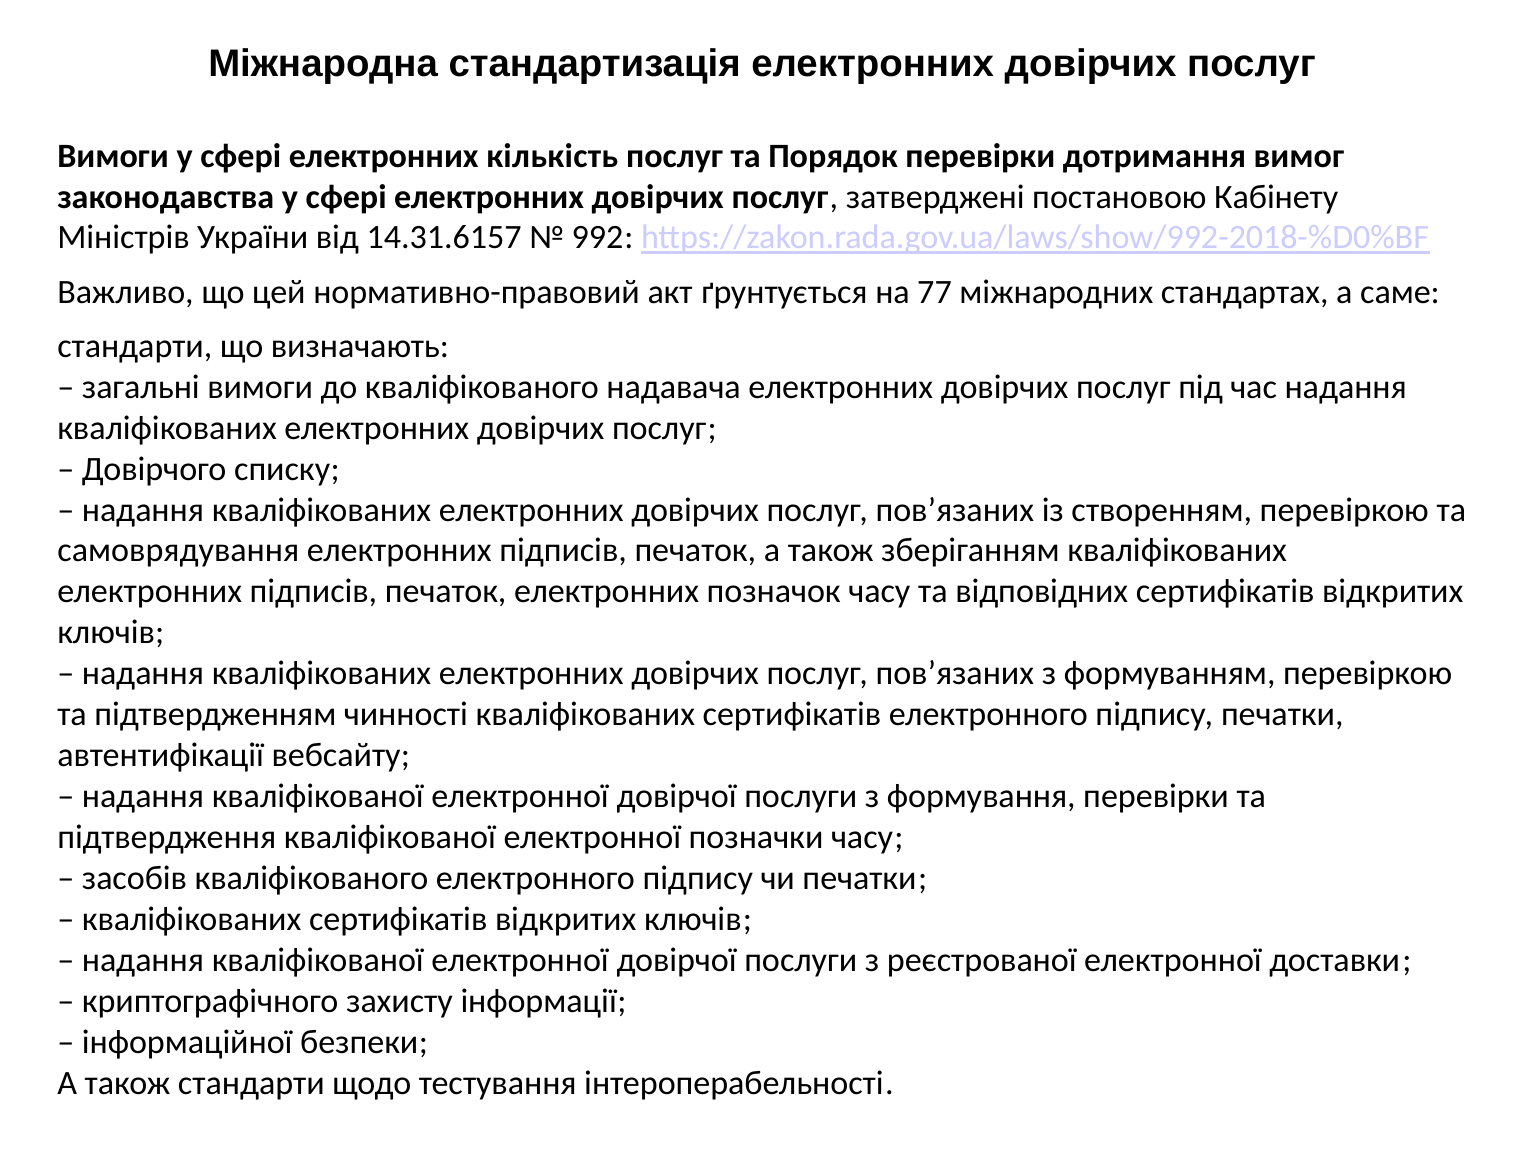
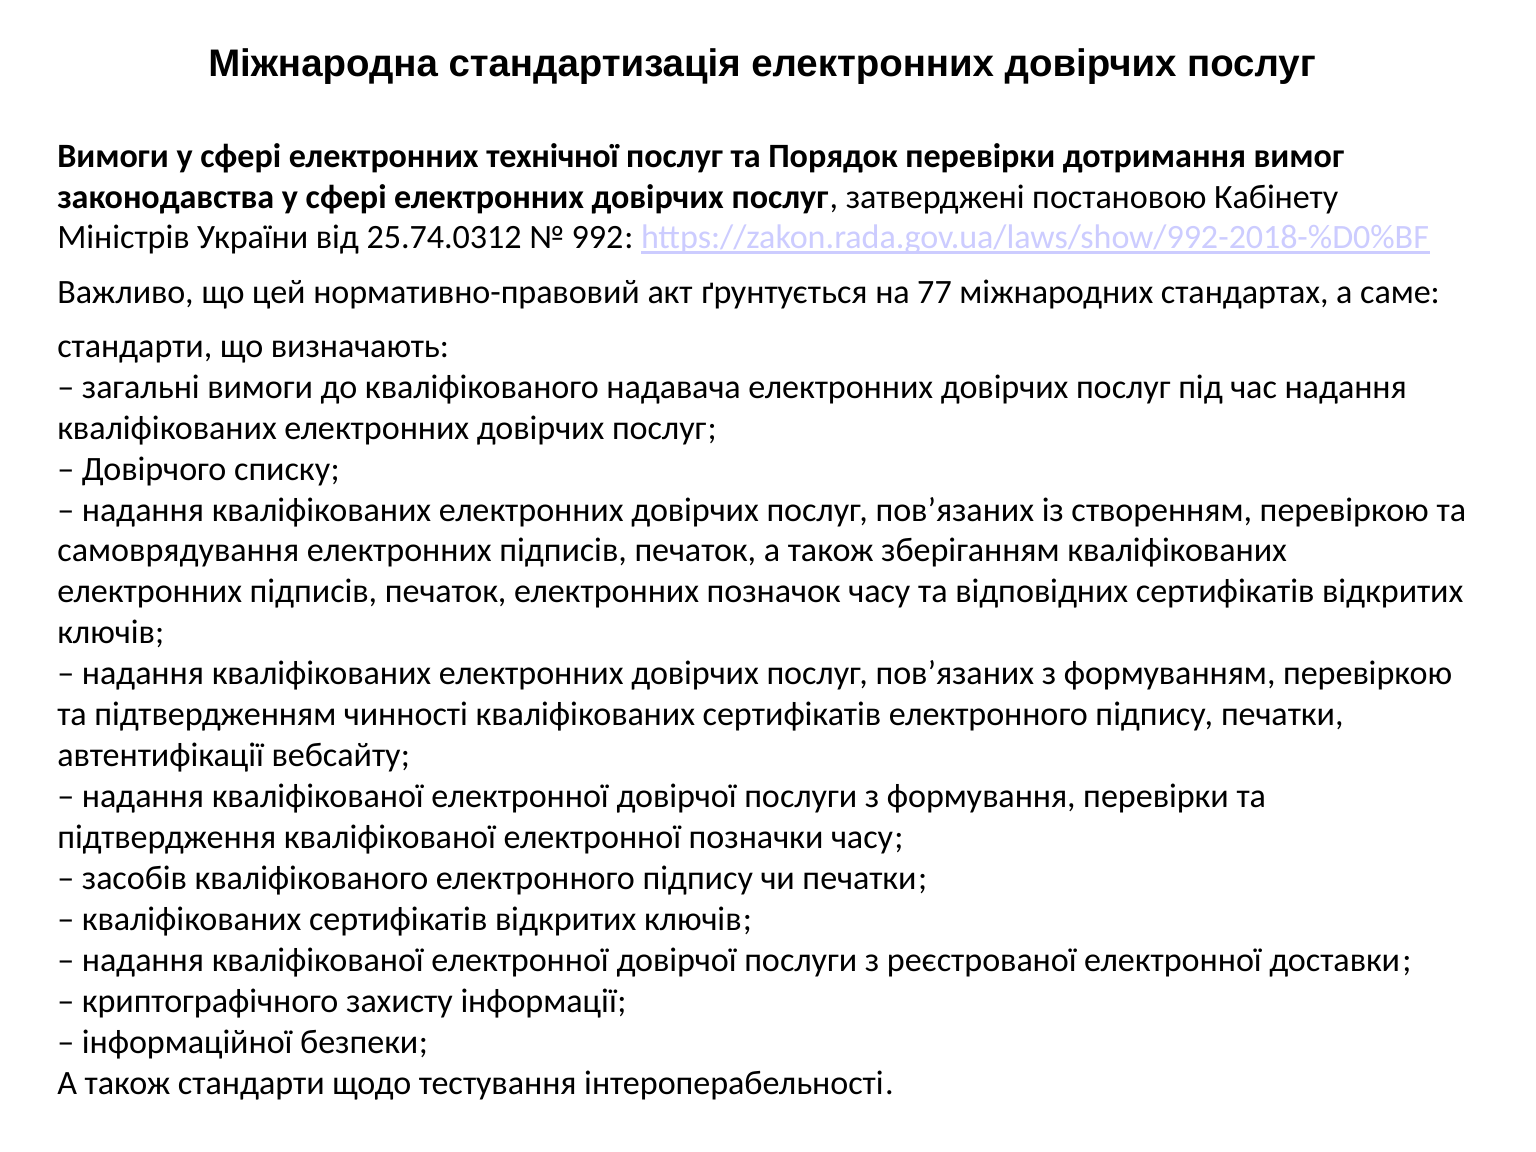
кількість: кількість -> технічної (553, 156)
14.31.6157: 14.31.6157 -> 25.74.0312 (444, 238)
